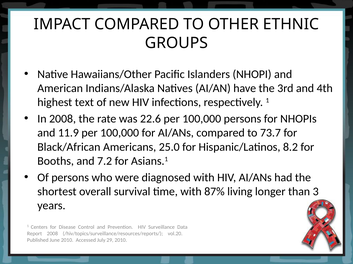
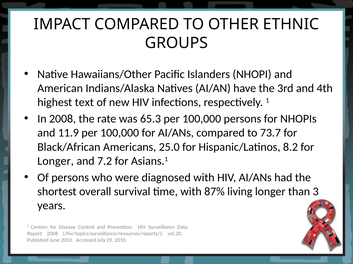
22.6: 22.6 -> 65.3 (151, 119)
Booths: Booths -> Longer (56, 161)
